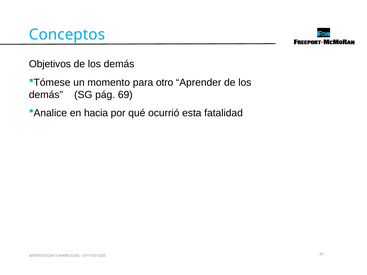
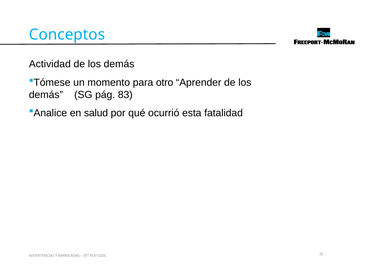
Objetivos: Objetivos -> Actividad (50, 64)
69: 69 -> 83 (125, 95)
hacia: hacia -> salud (96, 113)
